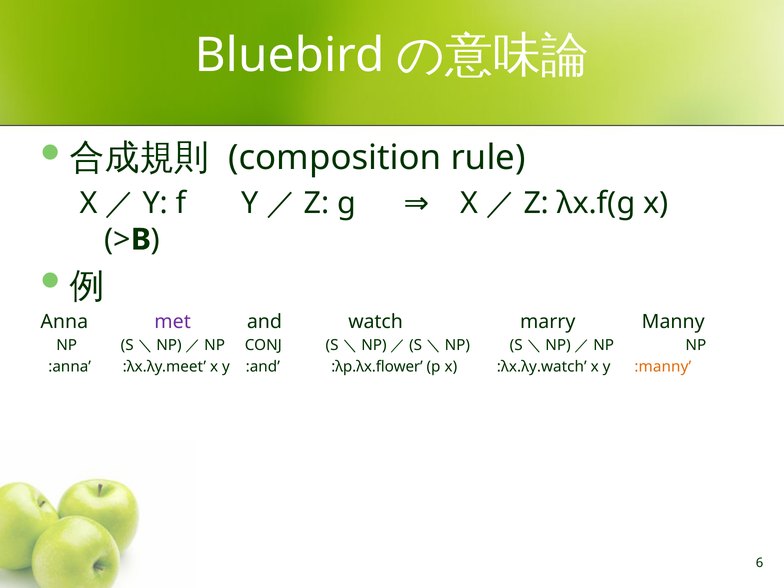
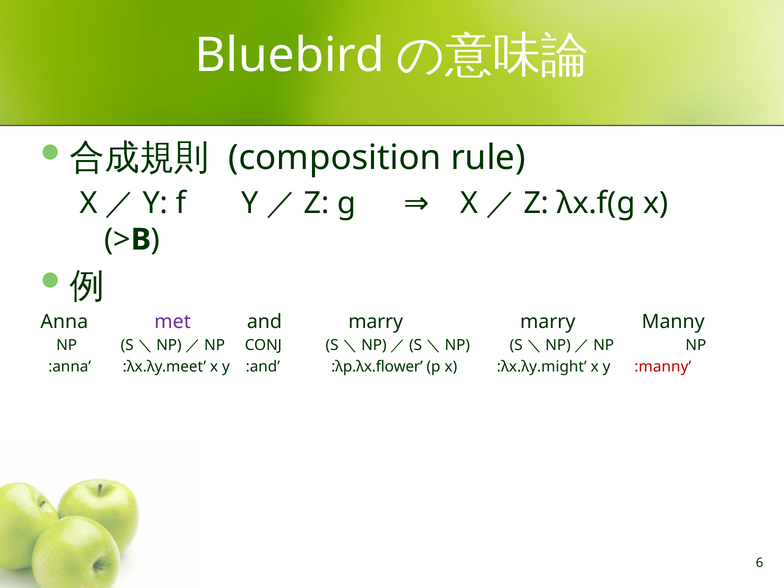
and watch: watch -> marry (376, 322)
:λx.λy.watch: :λx.λy.watch -> :λx.λy.might (542, 367)
:manny colour: orange -> red (663, 367)
